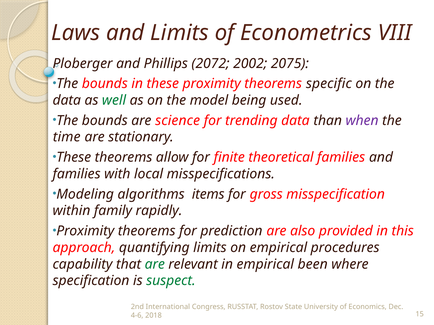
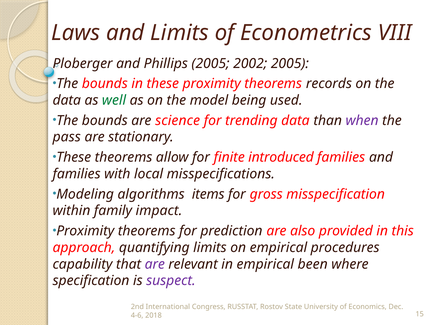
Phillips 2072: 2072 -> 2005 (211, 64)
2002 2075: 2075 -> 2005 (290, 64)
specific: specific -> records (329, 84)
time: time -> pass (67, 137)
theoretical: theoretical -> introduced (281, 158)
rapidly: rapidly -> impact (159, 211)
are colour: green -> purple (155, 265)
suspect colour: green -> purple (171, 281)
